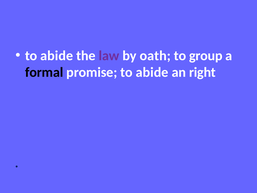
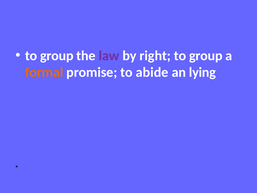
abide: abide -> group (57, 56)
oath: oath -> right (155, 56)
formal colour: black -> orange (44, 72)
right: right -> lying (202, 72)
